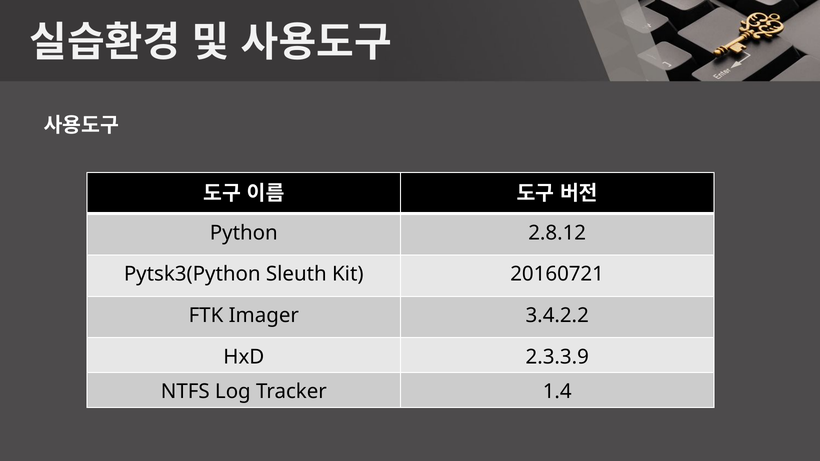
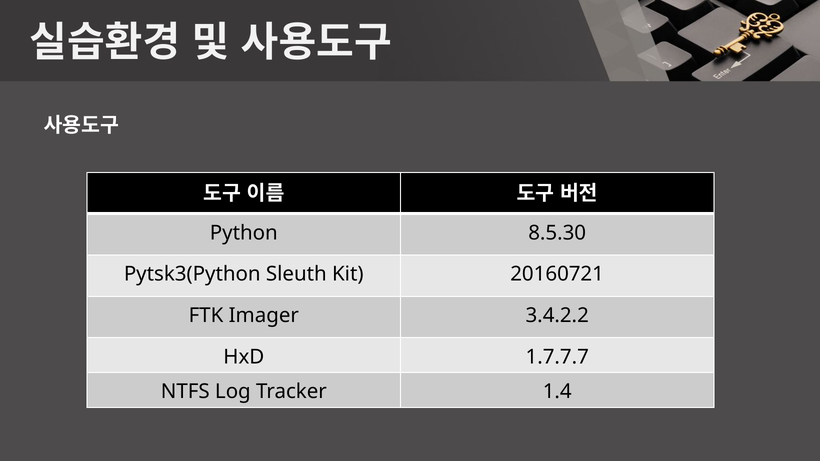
2.8.12: 2.8.12 -> 8.5.30 (557, 233)
2.3.3.9: 2.3.3.9 -> 1.7.7.7 (557, 357)
